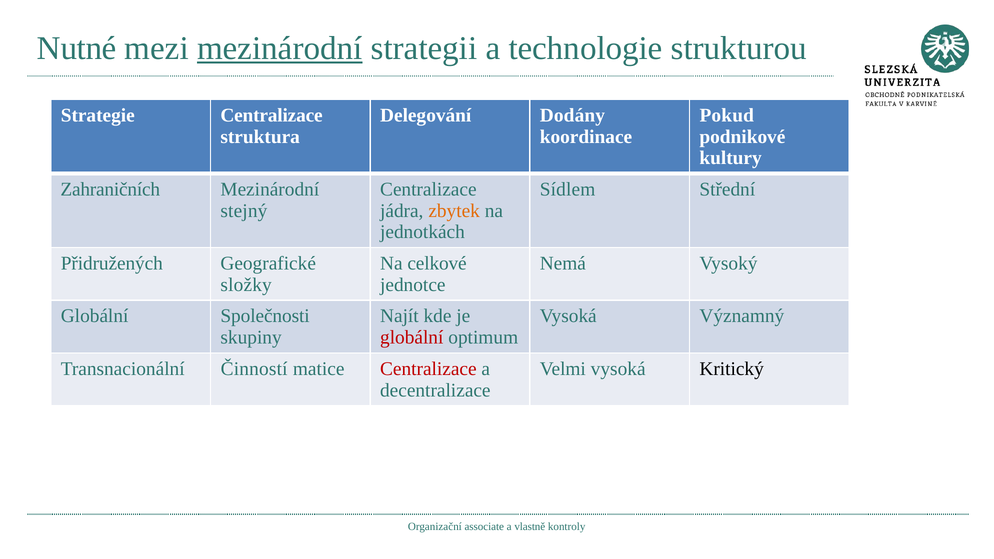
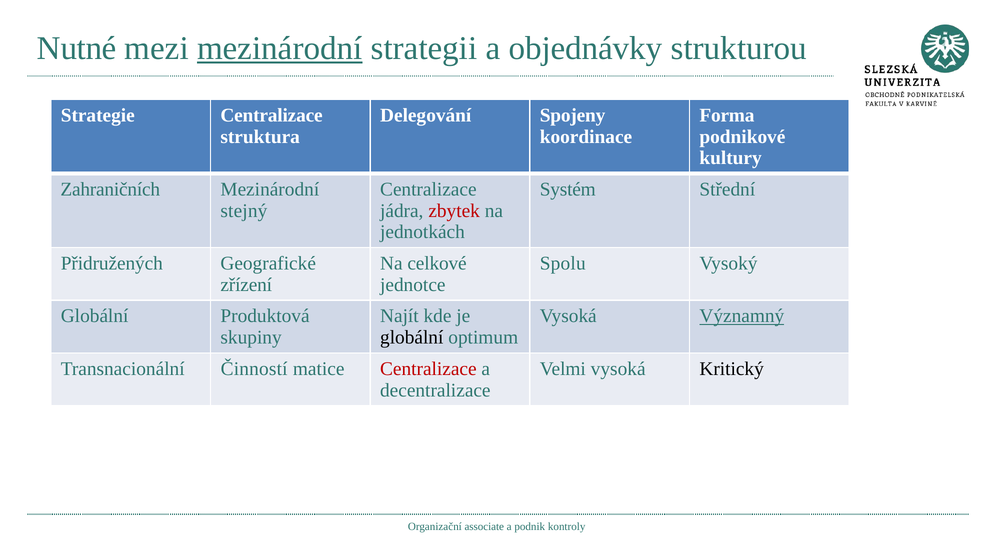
technologie: technologie -> objednávky (586, 48)
Dodány: Dodány -> Spojeny (573, 115)
Pokud: Pokud -> Forma (727, 115)
Sídlem: Sídlem -> Systém (568, 189)
zbytek colour: orange -> red (454, 211)
Nemá: Nemá -> Spolu (563, 263)
složky: složky -> zřízení (246, 285)
Společnosti: Společnosti -> Produktová (265, 316)
Významný underline: none -> present (742, 316)
globální colour: red -> black (412, 338)
vlastně: vlastně -> podnik (530, 527)
